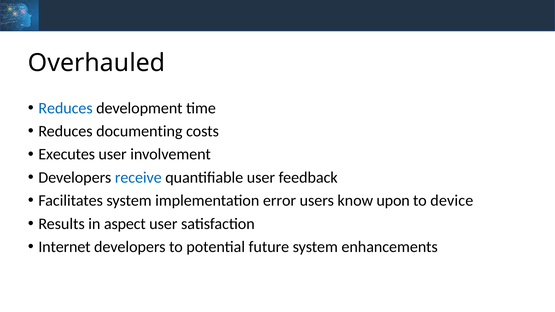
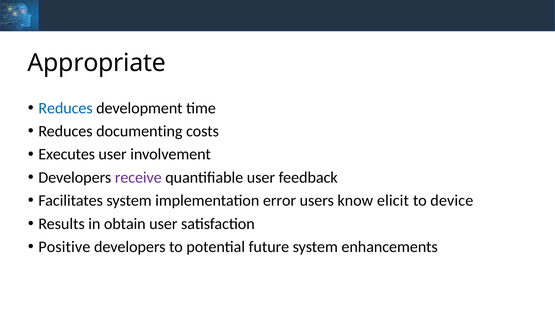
Overhauled: Overhauled -> Appropriate (97, 63)
receive colour: blue -> purple (138, 178)
upon: upon -> elicit (393, 201)
aspect: aspect -> obtain (125, 224)
Internet: Internet -> Positive (64, 247)
